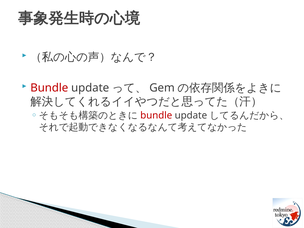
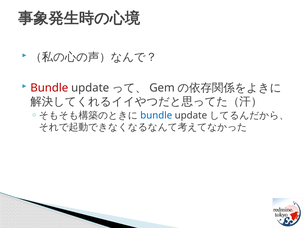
bundle colour: red -> blue (156, 115)
